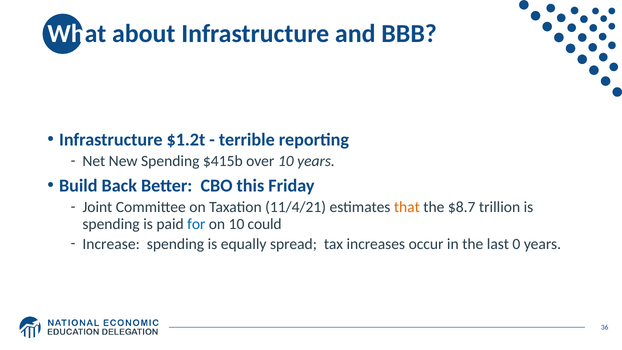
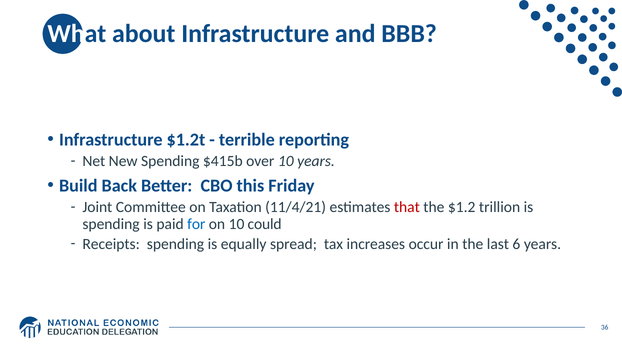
that colour: orange -> red (407, 207)
$8.7: $8.7 -> $1.2 (462, 207)
Increase: Increase -> Receipts (111, 244)
0: 0 -> 6 (516, 244)
